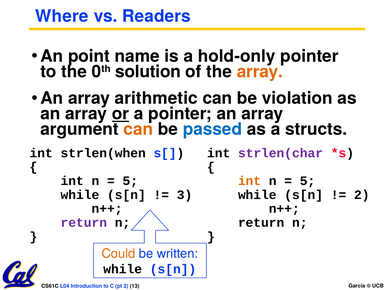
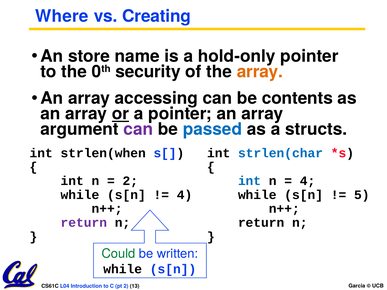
Readers: Readers -> Creating (157, 16)
point: point -> store (89, 56)
solution: solution -> security (148, 72)
arithmetic: arithmetic -> accessing (156, 98)
violation: violation -> contents (297, 98)
can colour: orange -> purple (138, 129)
strlen(char colour: purple -> blue (281, 153)
5: 5 -> 2 (130, 181)
int colour: orange -> blue (250, 181)
5: 5 -> 4 (308, 181)
3: 3 -> 4 (185, 195)
2: 2 -> 5 (362, 195)
Could colour: orange -> green (119, 254)
